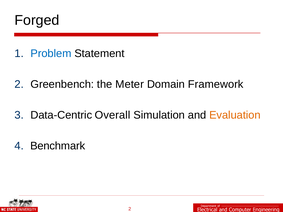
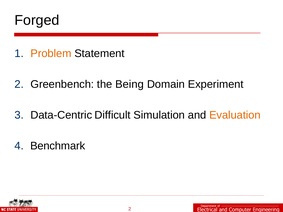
Problem colour: blue -> orange (51, 54)
Meter: Meter -> Being (130, 84)
Framework: Framework -> Experiment (216, 84)
Overall: Overall -> Difficult (113, 115)
